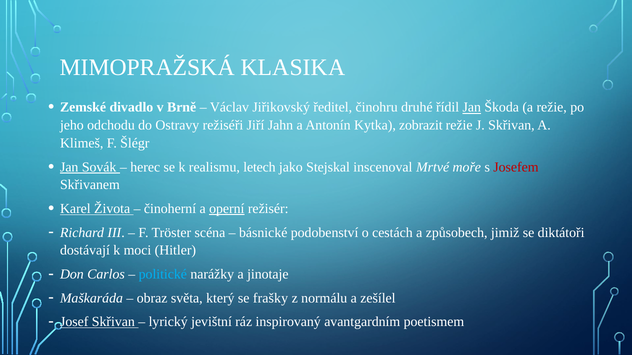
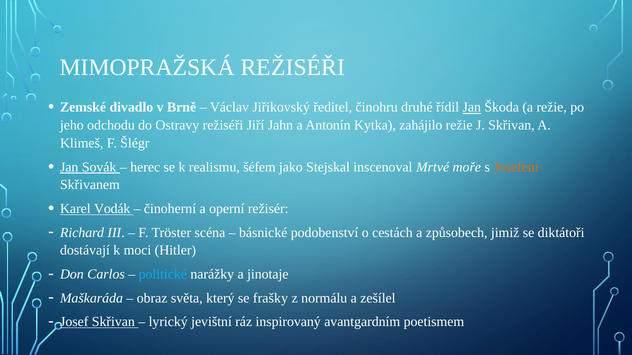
MIMOPRAŽSKÁ KLASIKA: KLASIKA -> REŽISÉŘI (293, 68)
zobrazit: zobrazit -> zahájilo (421, 126)
letech: letech -> šéfem (260, 167)
Josefem colour: red -> orange (516, 167)
Života: Života -> Vodák (112, 209)
operní underline: present -> none (227, 209)
